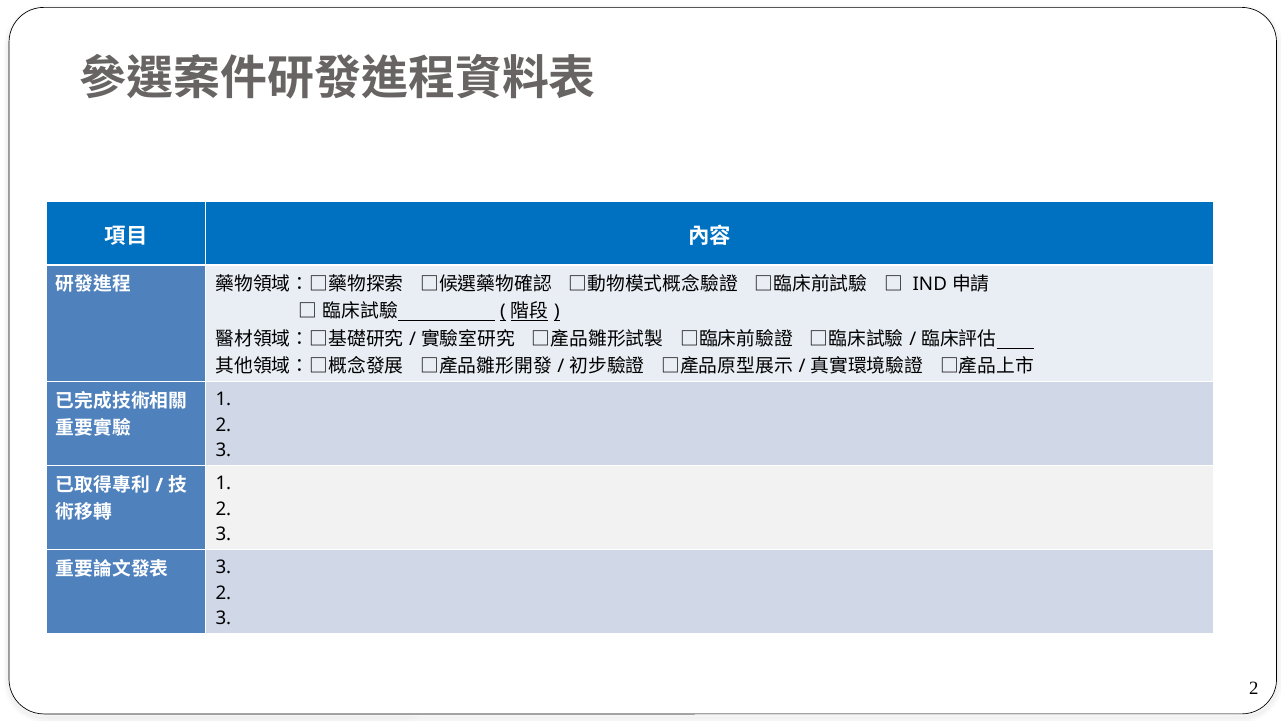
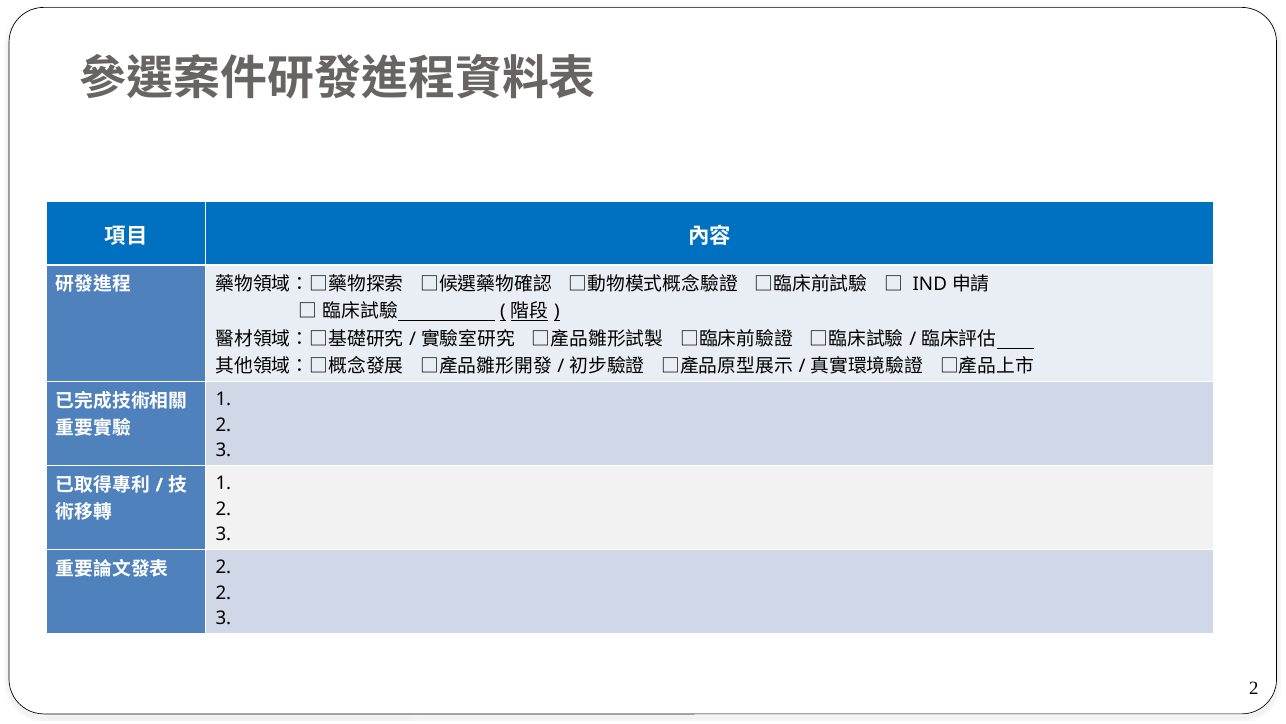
3: 3 -> 2 (223, 567)
